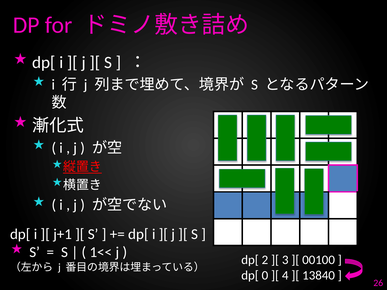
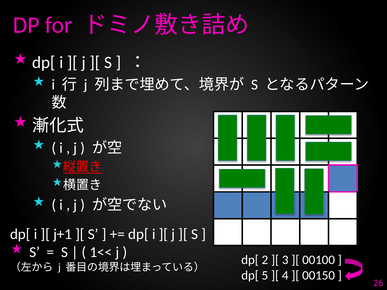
0: 0 -> 5 (265, 276)
13840: 13840 -> 00150 (319, 276)
